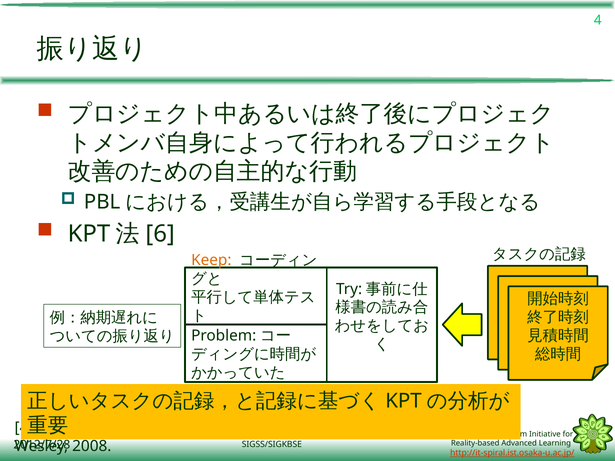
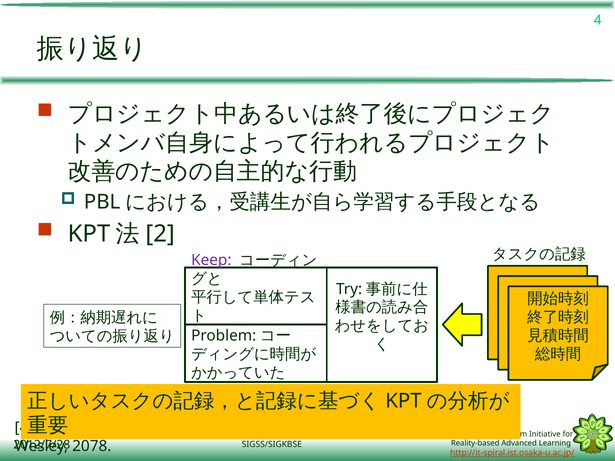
6: 6 -> 2 (160, 234)
Keep colour: orange -> purple (211, 260)
2008: 2008 -> 2078 (92, 446)
